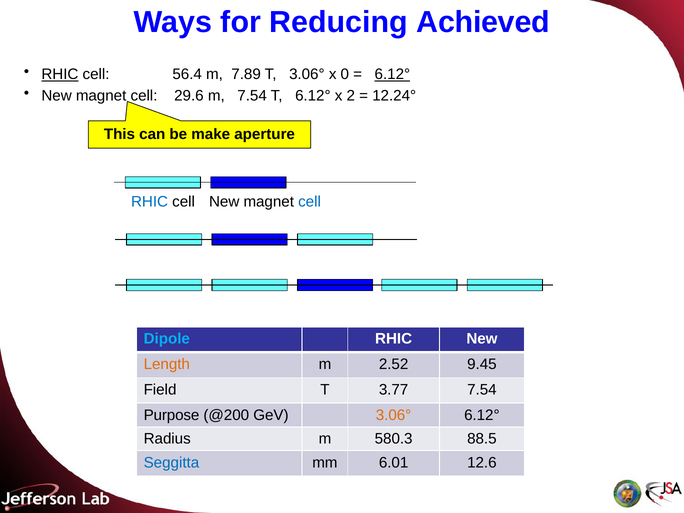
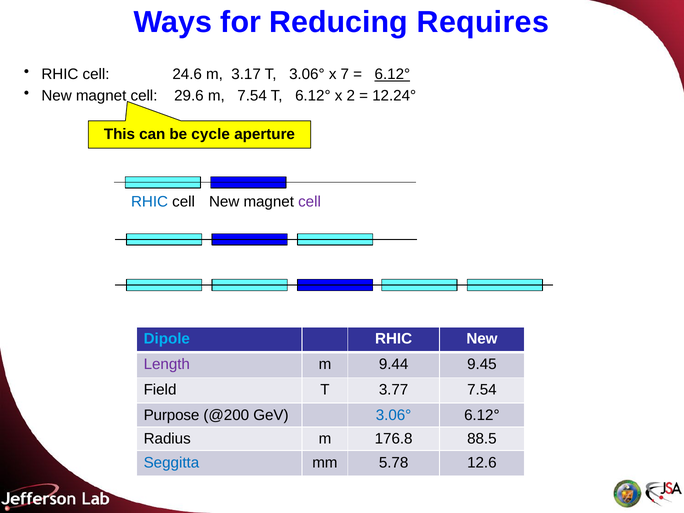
Achieved: Achieved -> Requires (483, 22)
RHIC underline: present -> none (60, 74)
56.4: 56.4 -> 24.6 (187, 74)
7.89: 7.89 -> 3.17 (246, 74)
0: 0 -> 7 (345, 74)
make: make -> cycle (211, 134)
cell colour: blue -> purple (310, 202)
Length colour: orange -> purple (167, 364)
2.52: 2.52 -> 9.44 (394, 364)
3.06° colour: orange -> blue (394, 415)
580.3: 580.3 -> 176.8 (394, 439)
6.01: 6.01 -> 5.78 (394, 463)
